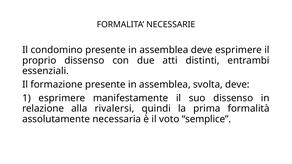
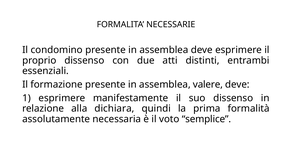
svolta: svolta -> valere (208, 85)
rivalersi: rivalersi -> dichiara (114, 109)
